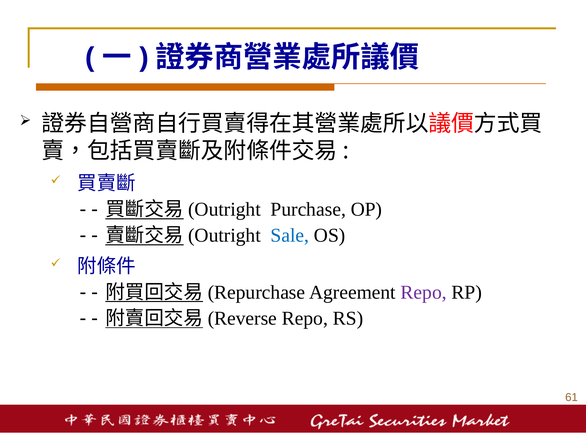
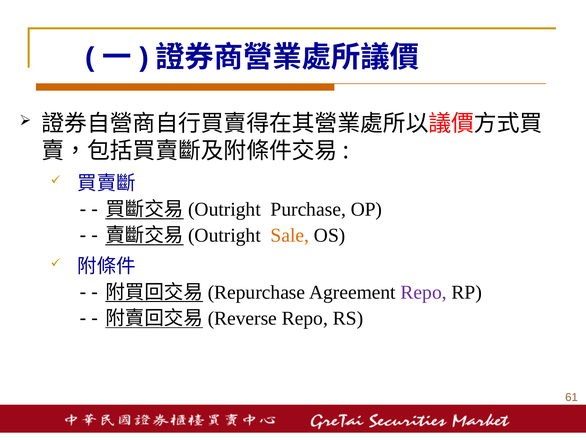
Sale colour: blue -> orange (290, 235)
